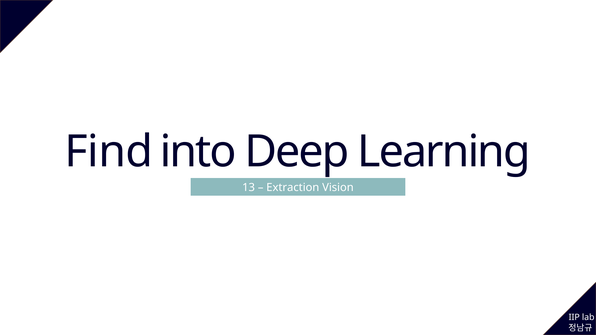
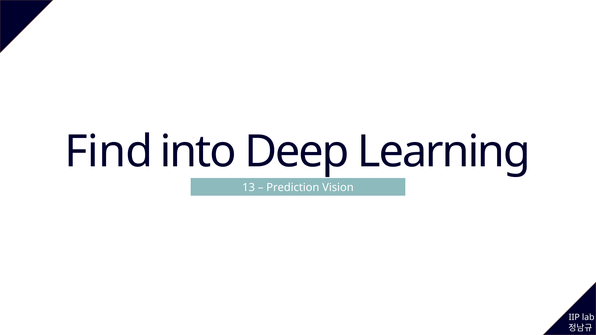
Extraction: Extraction -> Prediction (293, 188)
